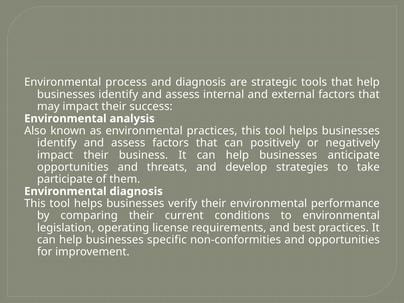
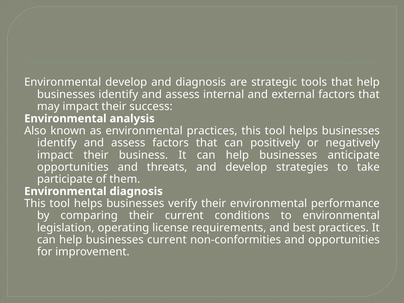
Environmental process: process -> develop (126, 82)
businesses specific: specific -> current (167, 240)
